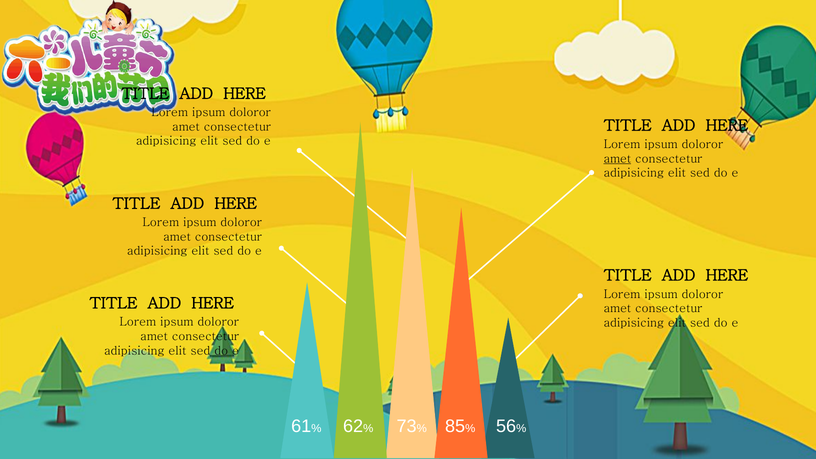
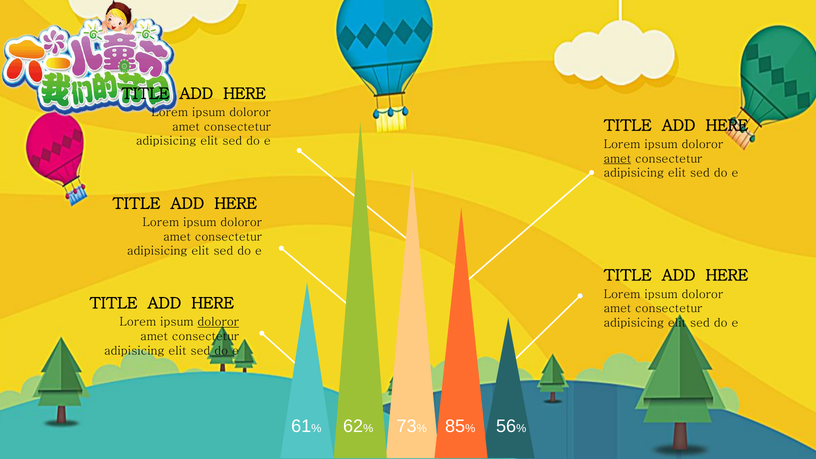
doloror underline: none -> present (218, 322)
